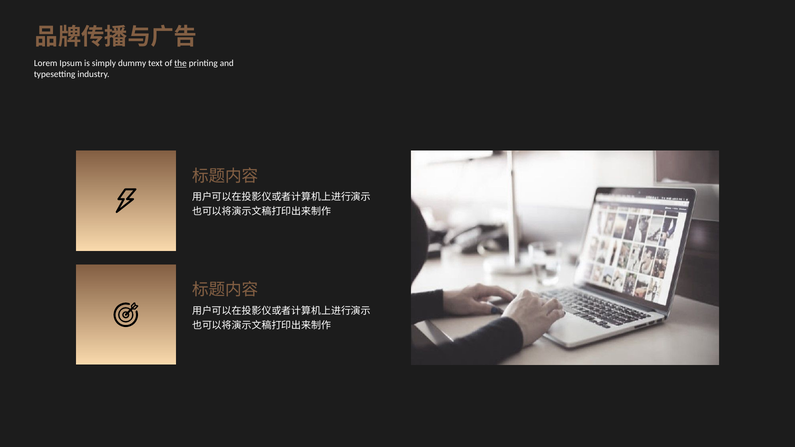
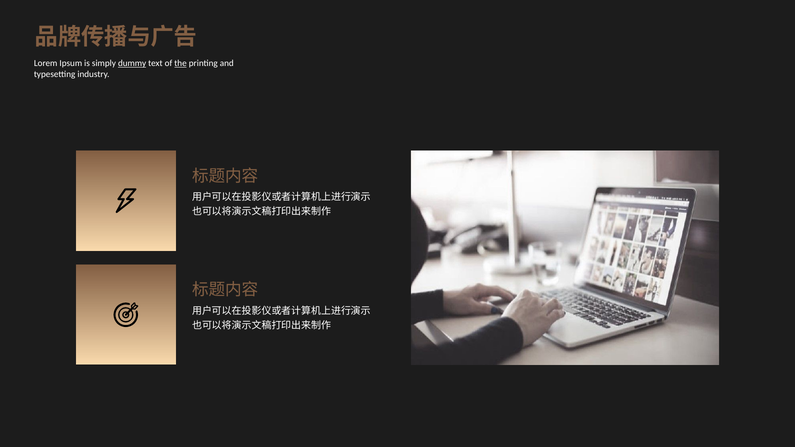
dummy underline: none -> present (132, 63)
